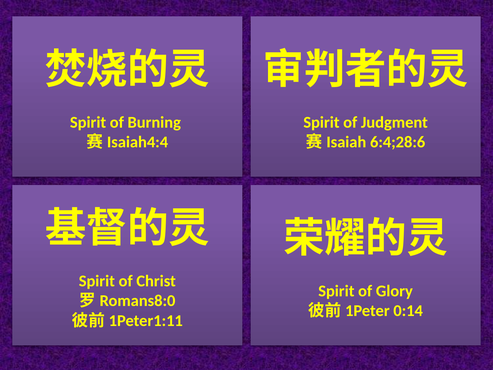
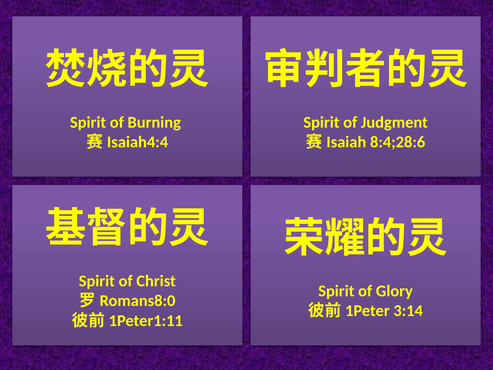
6:4;28:6: 6:4;28:6 -> 8:4;28:6 (398, 142)
0:14: 0:14 -> 3:14 (408, 311)
